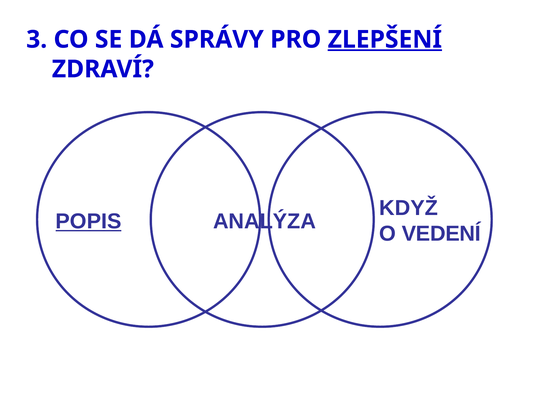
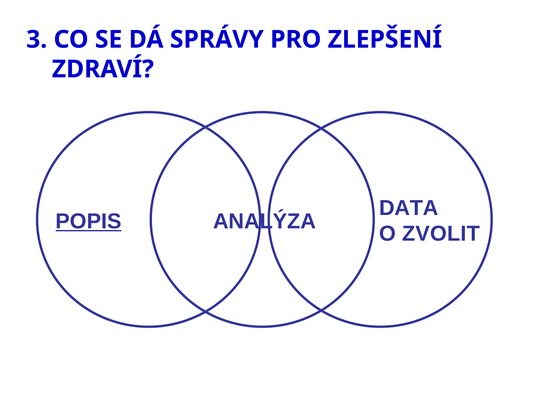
ZLEPŠENÍ underline: present -> none (385, 39)
KDYŽ: KDYŽ -> DATA (409, 208)
VEDENÍ: VEDENÍ -> ZVOLIT (441, 233)
